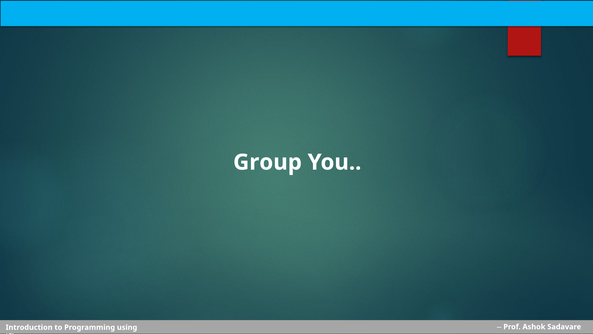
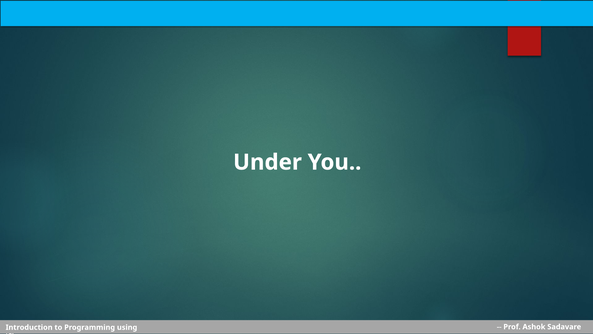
Group: Group -> Under (268, 162)
